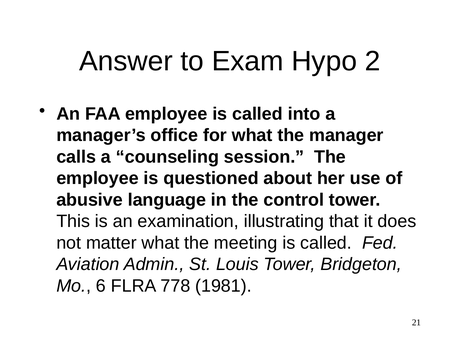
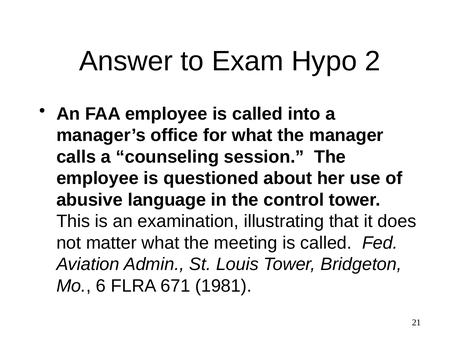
778: 778 -> 671 (175, 286)
